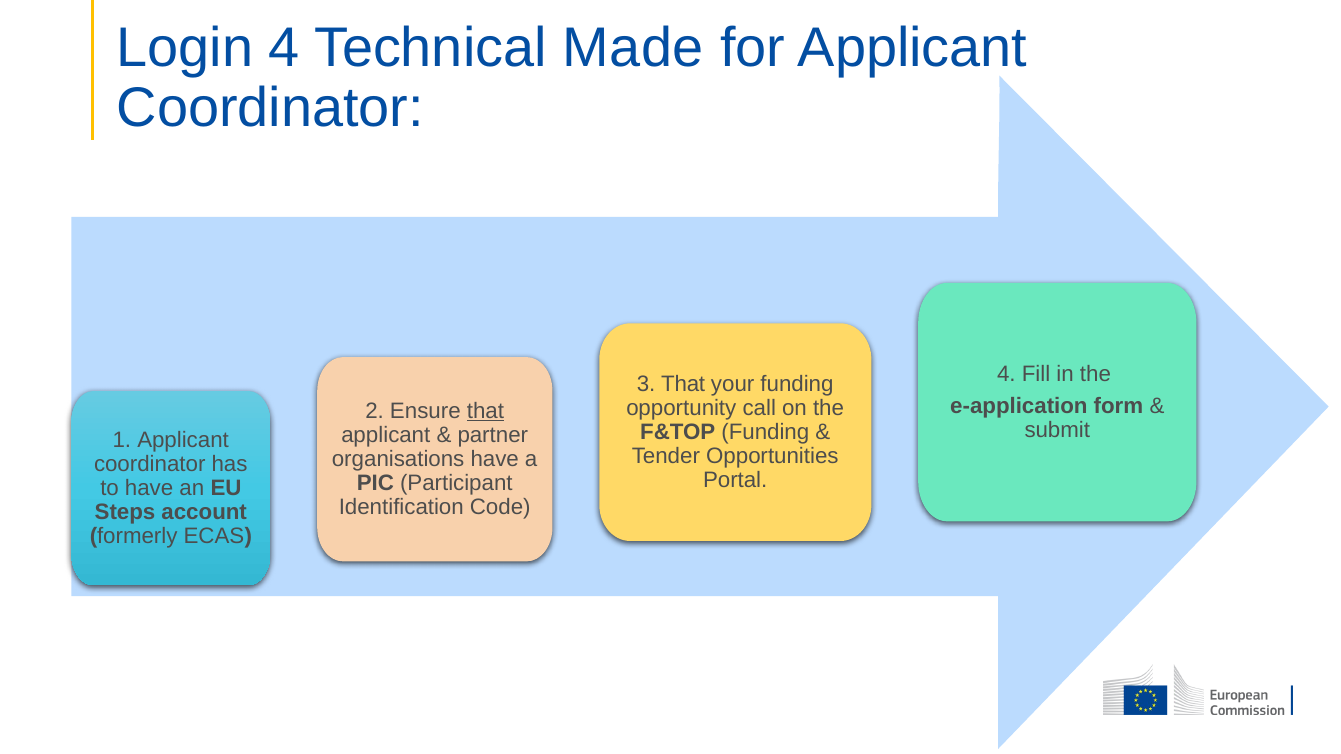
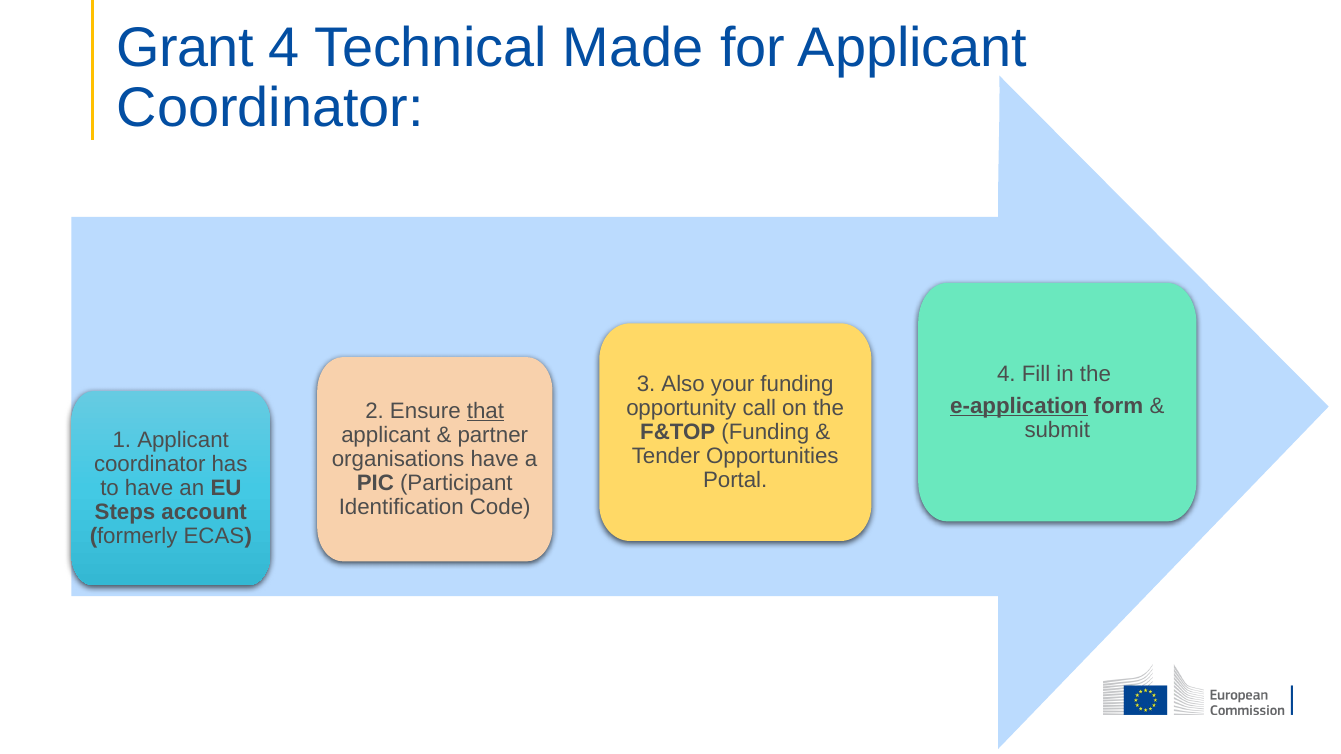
Login: Login -> Grant (185, 48)
3 That: That -> Also (683, 384)
e-application underline: none -> present (1019, 406)
